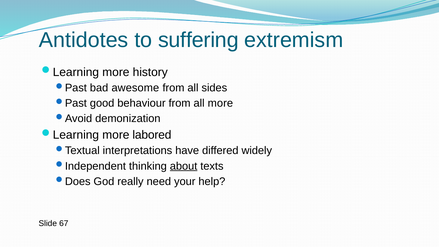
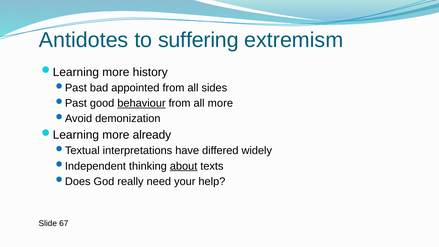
awesome: awesome -> appointed (135, 88)
behaviour underline: none -> present (141, 103)
labored: labored -> already (152, 135)
